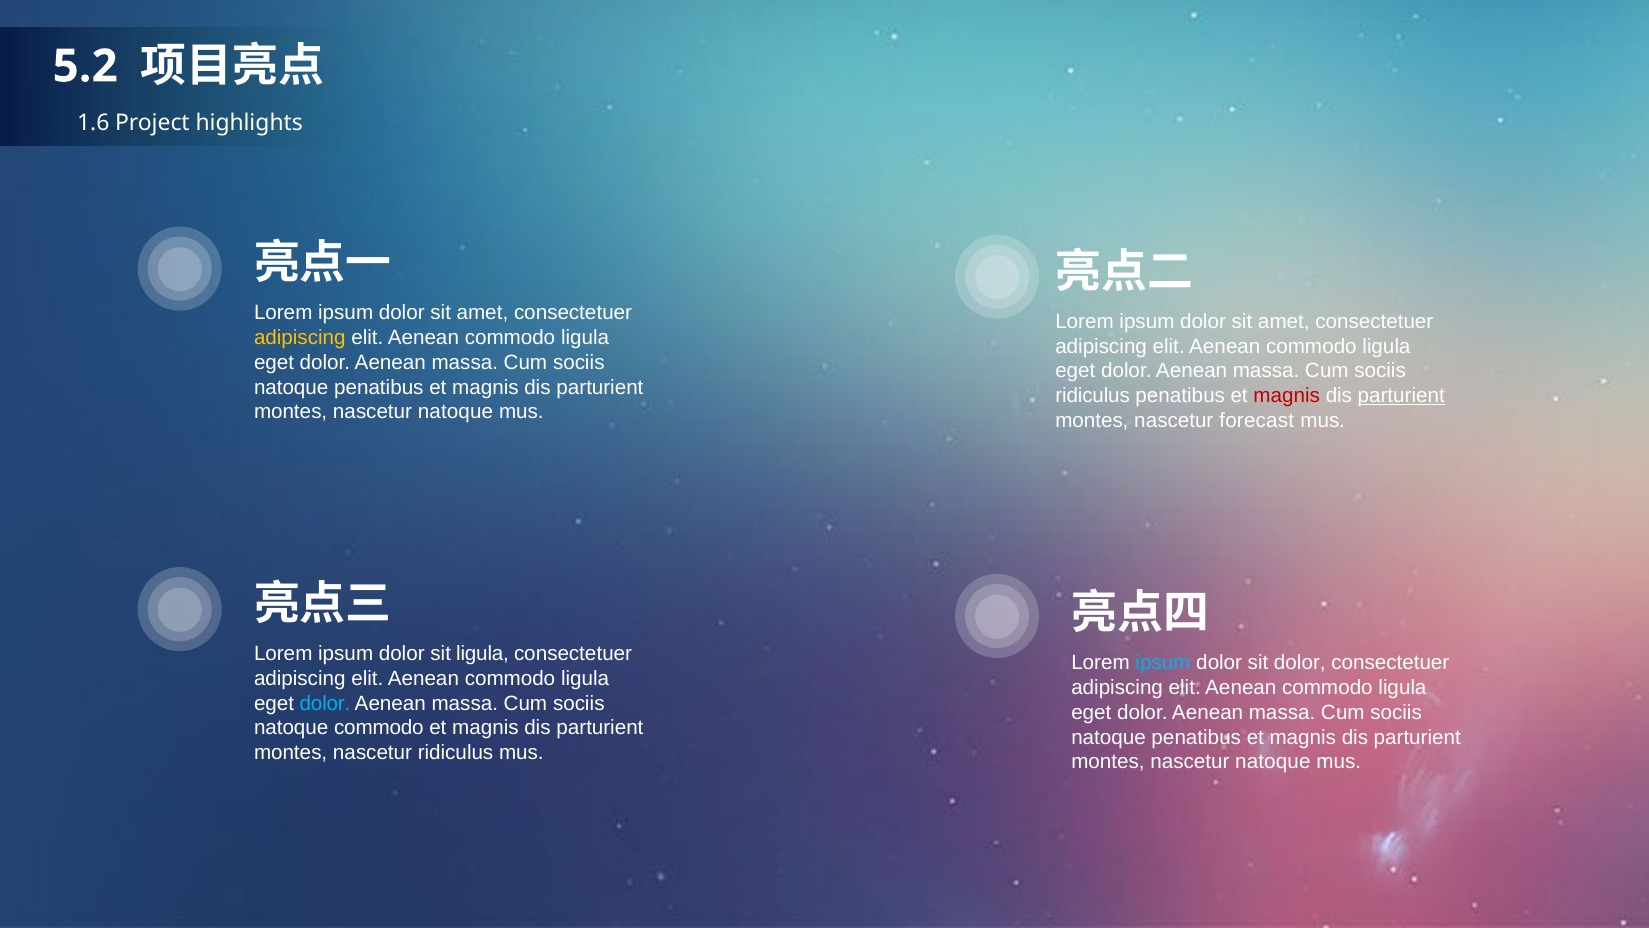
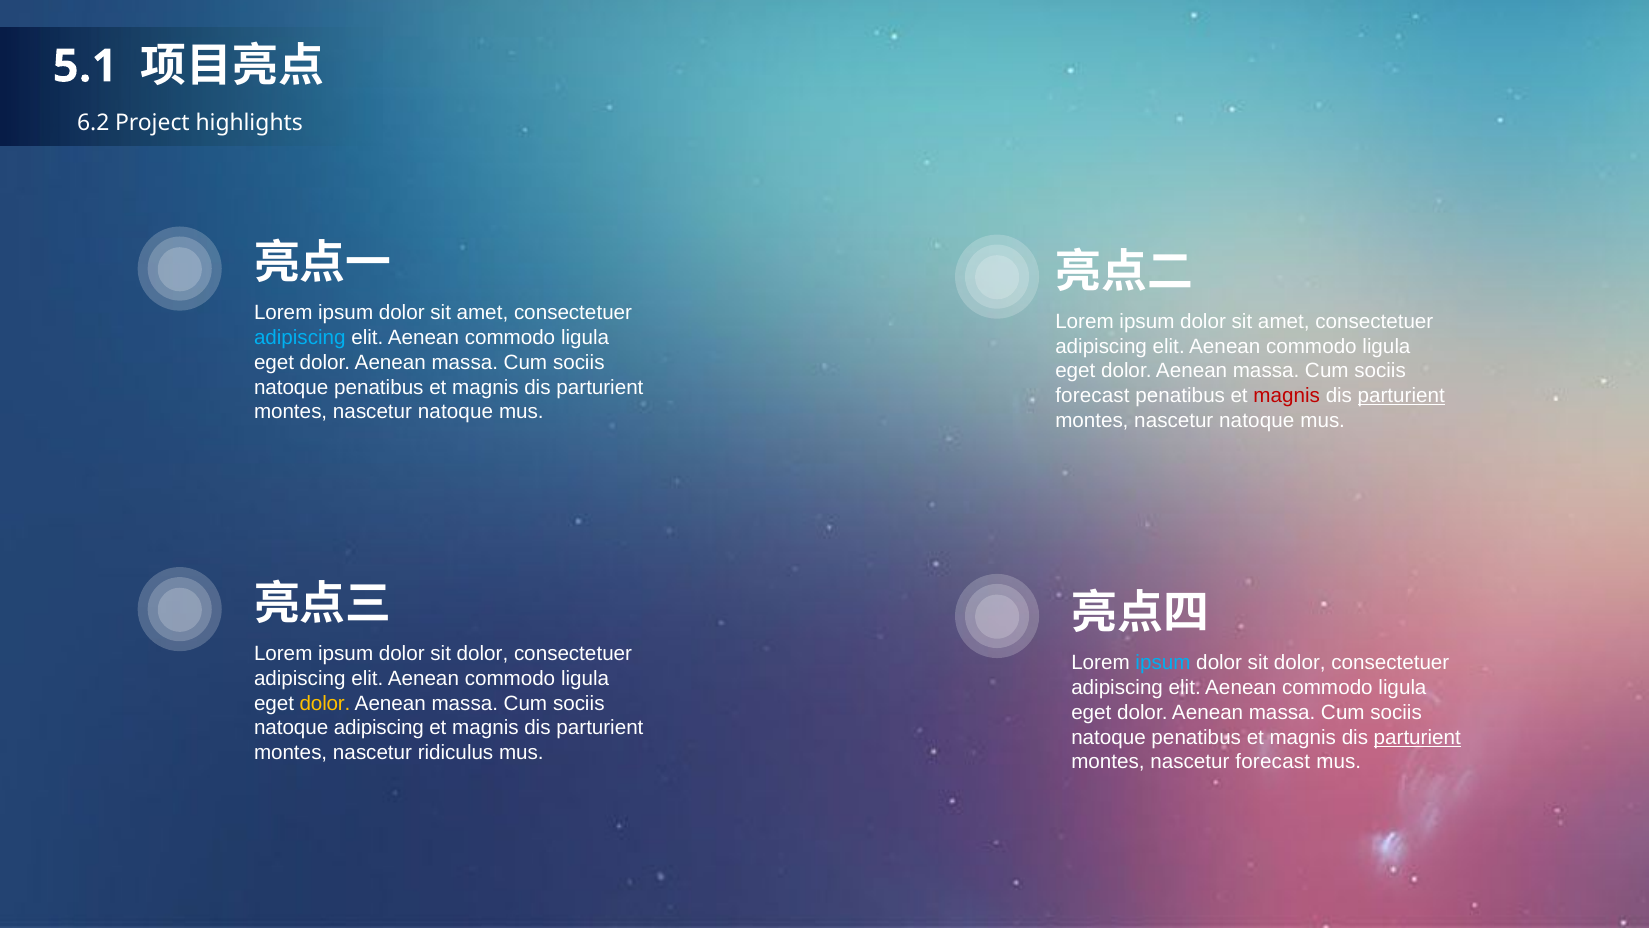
5.2: 5.2 -> 5.1 (85, 66)
1.6: 1.6 -> 6.2 (93, 123)
adipiscing colour: yellow -> light blue (300, 338)
ridiculus: ridiculus -> forecast (1092, 396)
forecast: forecast -> natoque (1257, 421)
ligula: ligula -> dolor (482, 653)
dolor colour: light blue -> yellow (325, 703)
natoque commodo: commodo -> adipiscing (379, 728)
parturient underline: none -> present (1417, 737)
natoque: natoque -> forecast (1273, 762)
